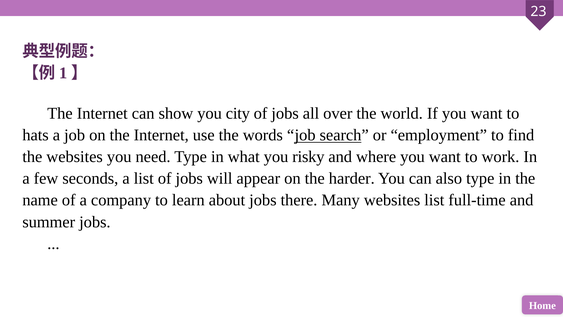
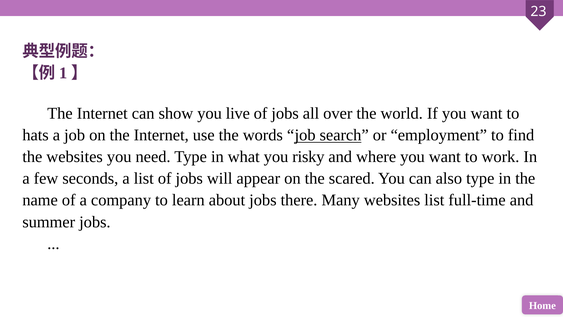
city: city -> live (238, 113)
harder: harder -> scared (352, 178)
